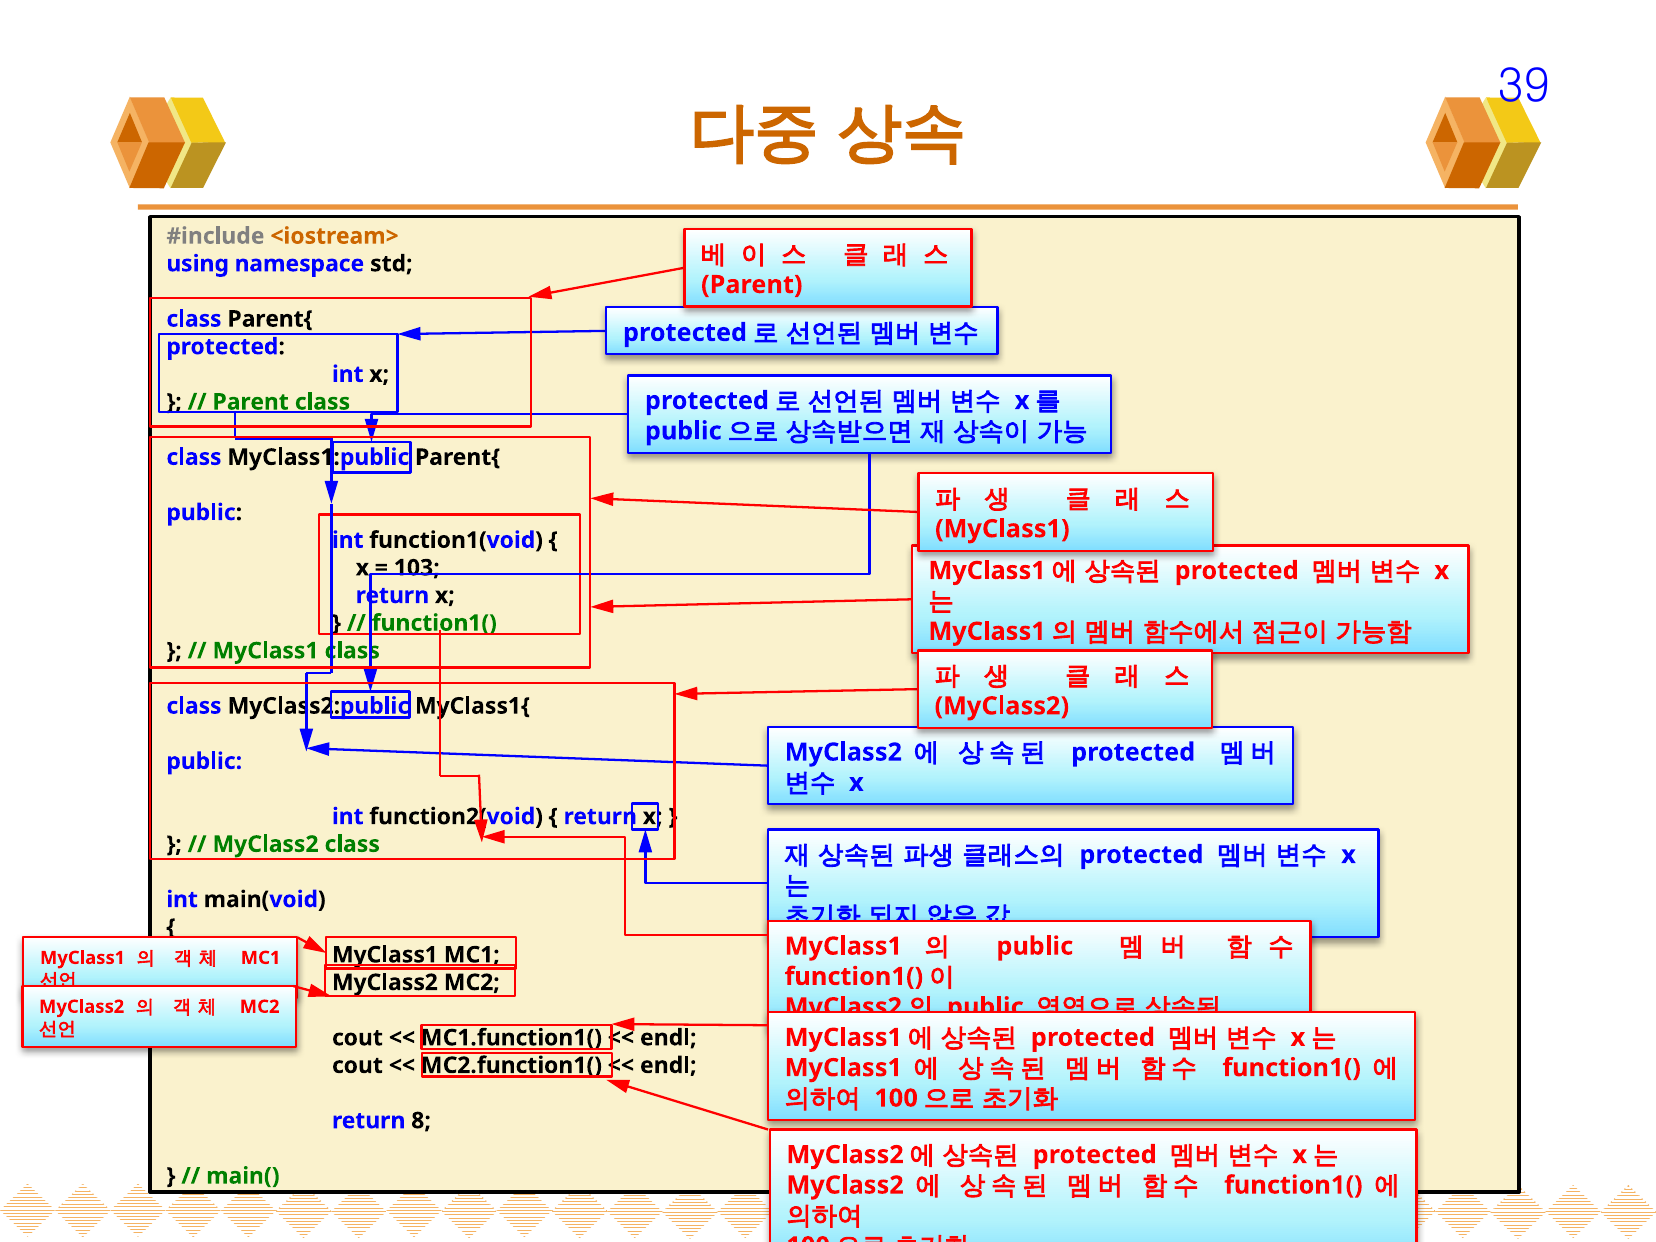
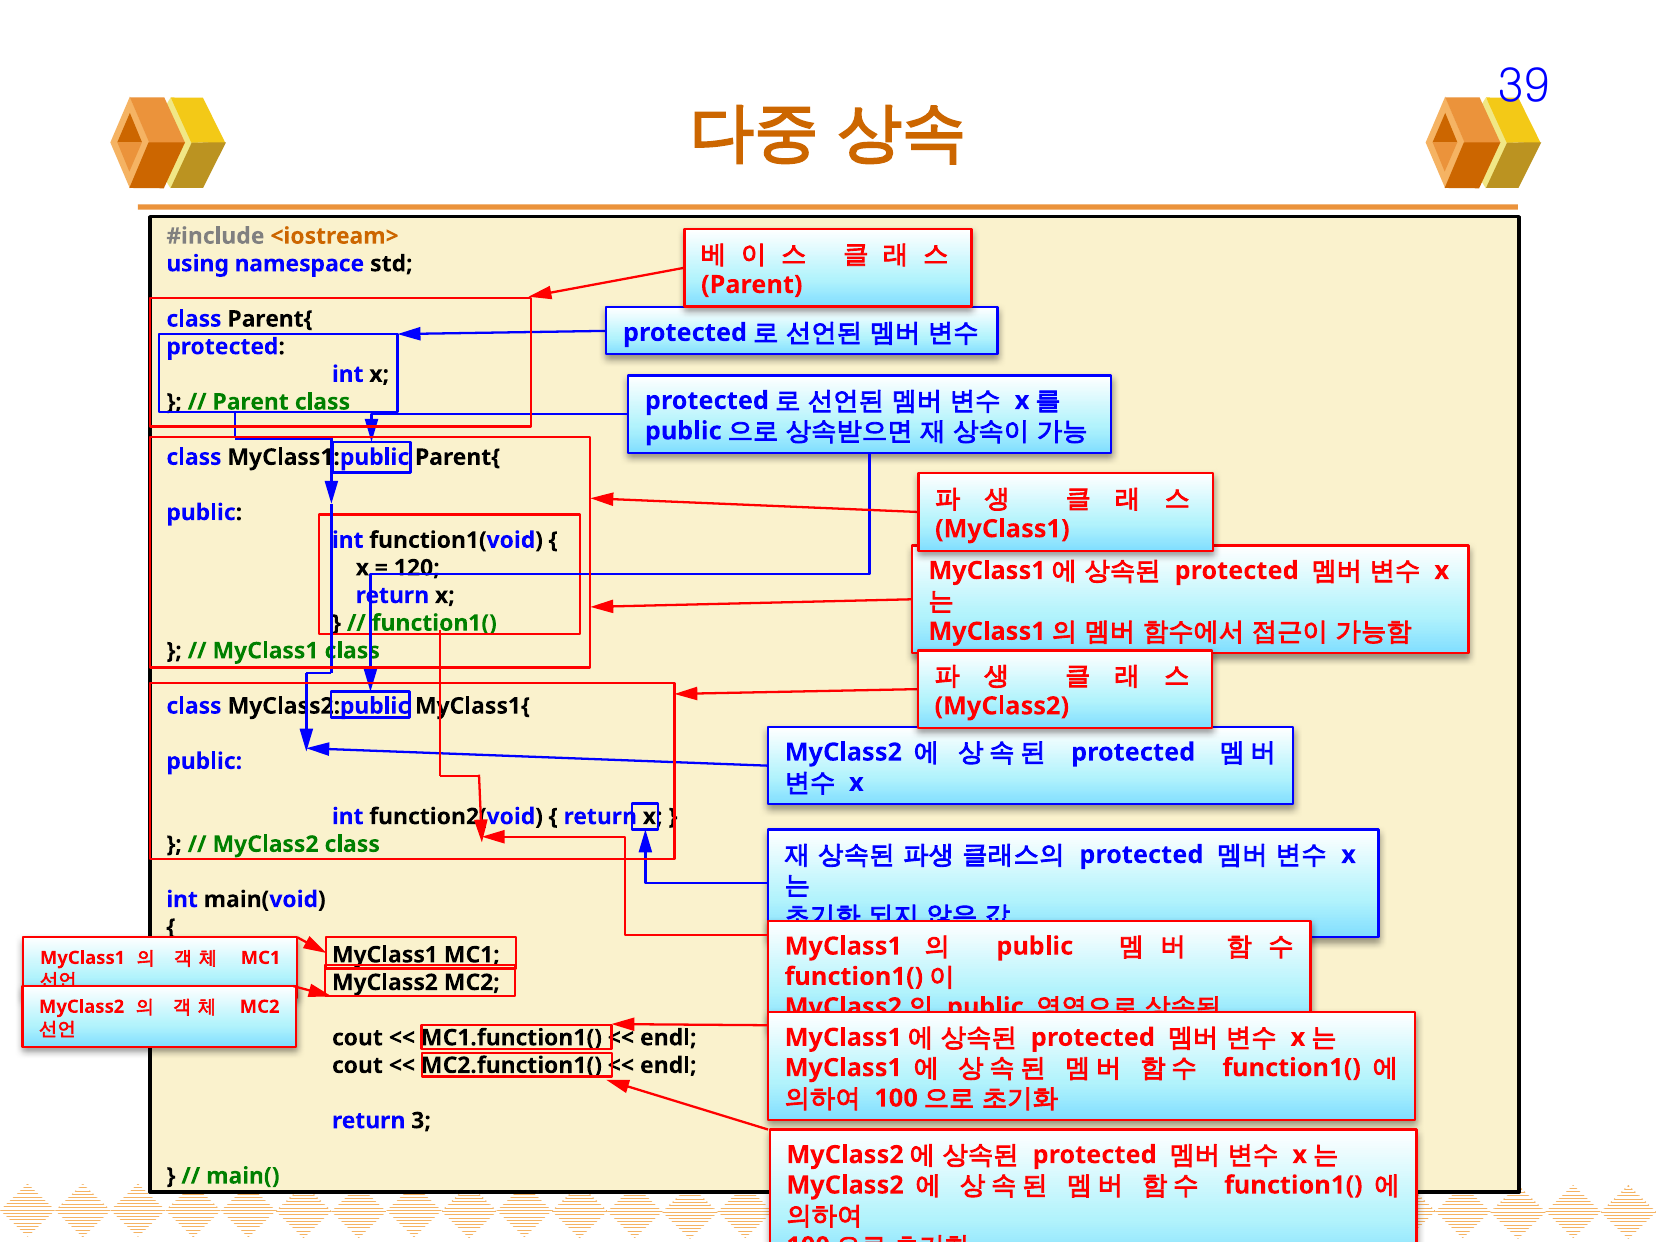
103: 103 -> 120 (417, 568)
8: 8 -> 3 (421, 1121)
